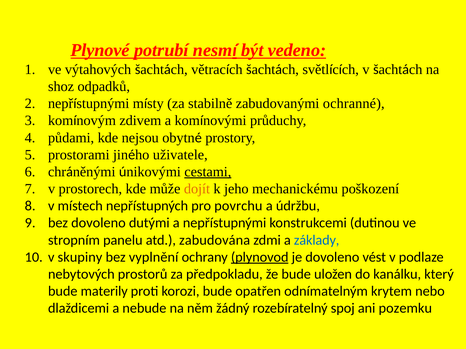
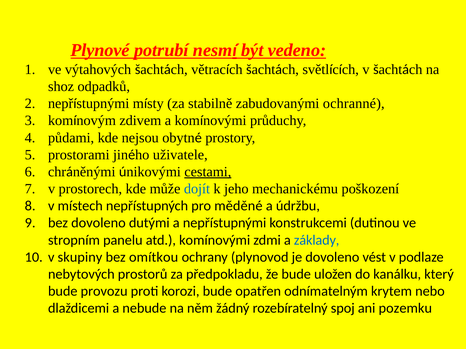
dojít colour: orange -> blue (197, 189)
povrchu: povrchu -> měděné (238, 206)
atd zabudována: zabudována -> komínovými (215, 240)
vyplnění: vyplnění -> omítkou (154, 257)
plynovod underline: present -> none (260, 257)
materily: materily -> provozu (104, 292)
